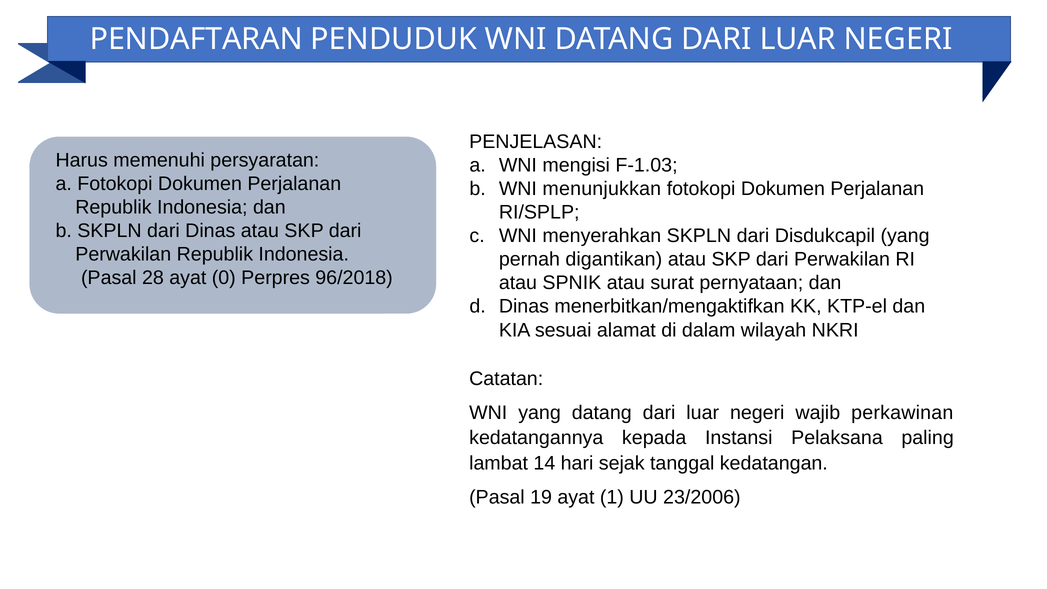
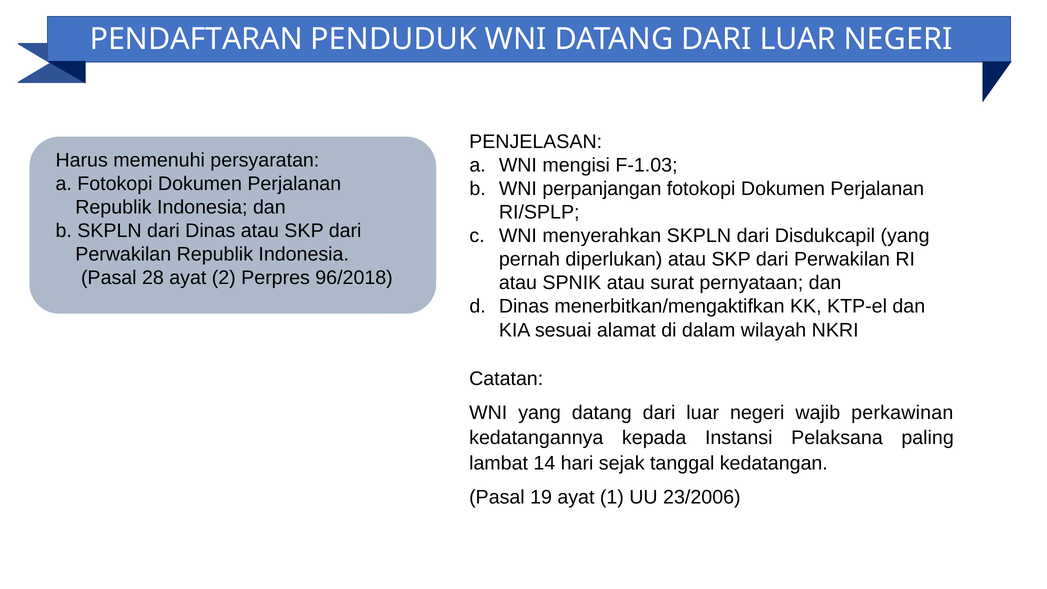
menunjukkan: menunjukkan -> perpanjangan (602, 189)
digantikan: digantikan -> diperlukan (614, 259)
0: 0 -> 2 (224, 278)
